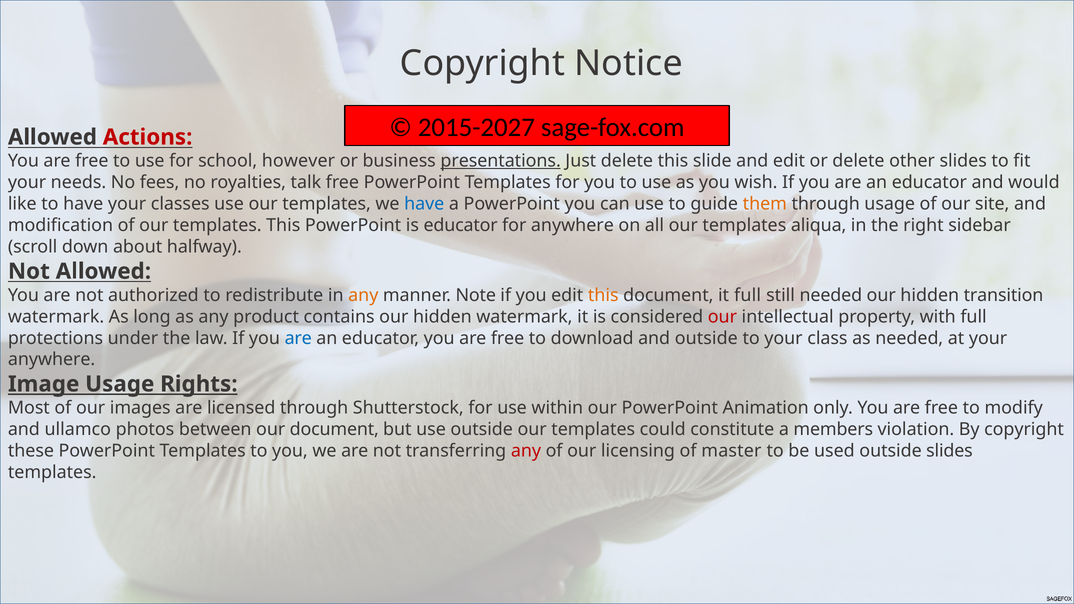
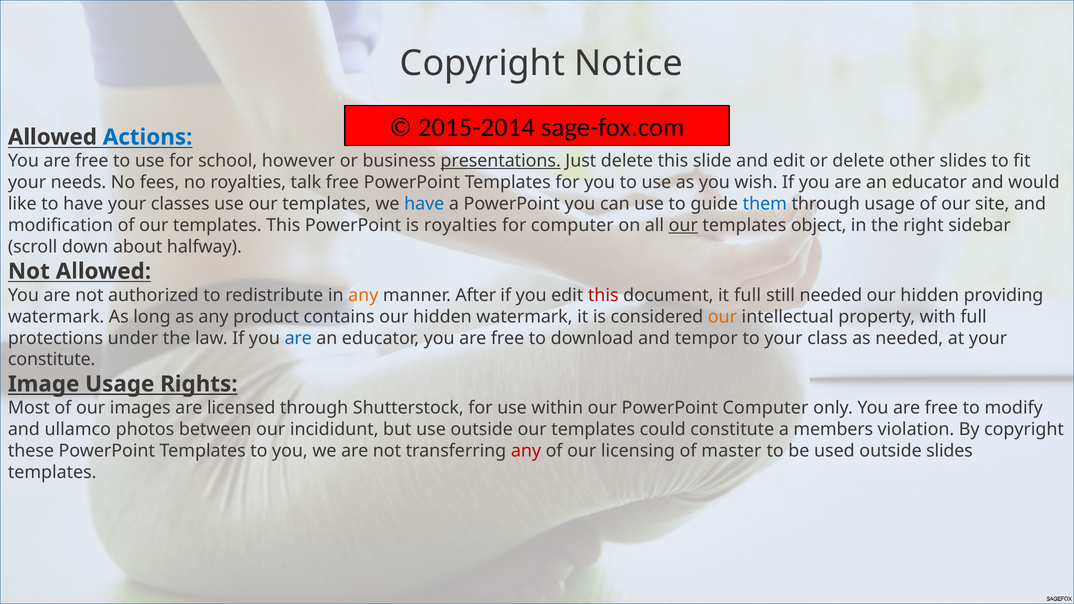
2015-2027: 2015-2027 -> 2015-2014 (476, 127)
Actions colour: red -> blue (148, 137)
them colour: orange -> blue (765, 204)
is educator: educator -> royalties (460, 225)
for anywhere: anywhere -> computer (572, 225)
our underline: none -> present (683, 225)
aliqua: aliqua -> object (819, 225)
Note: Note -> After (476, 295)
this colour: orange -> red (603, 295)
transition: transition -> providing (1004, 295)
our colour: red -> orange (722, 317)
and outside: outside -> tempor (706, 338)
anywhere: anywhere -> constitute (52, 360)
PowerPoint Animation: Animation -> Computer (765, 408)
our document: document -> incididunt (334, 429)
